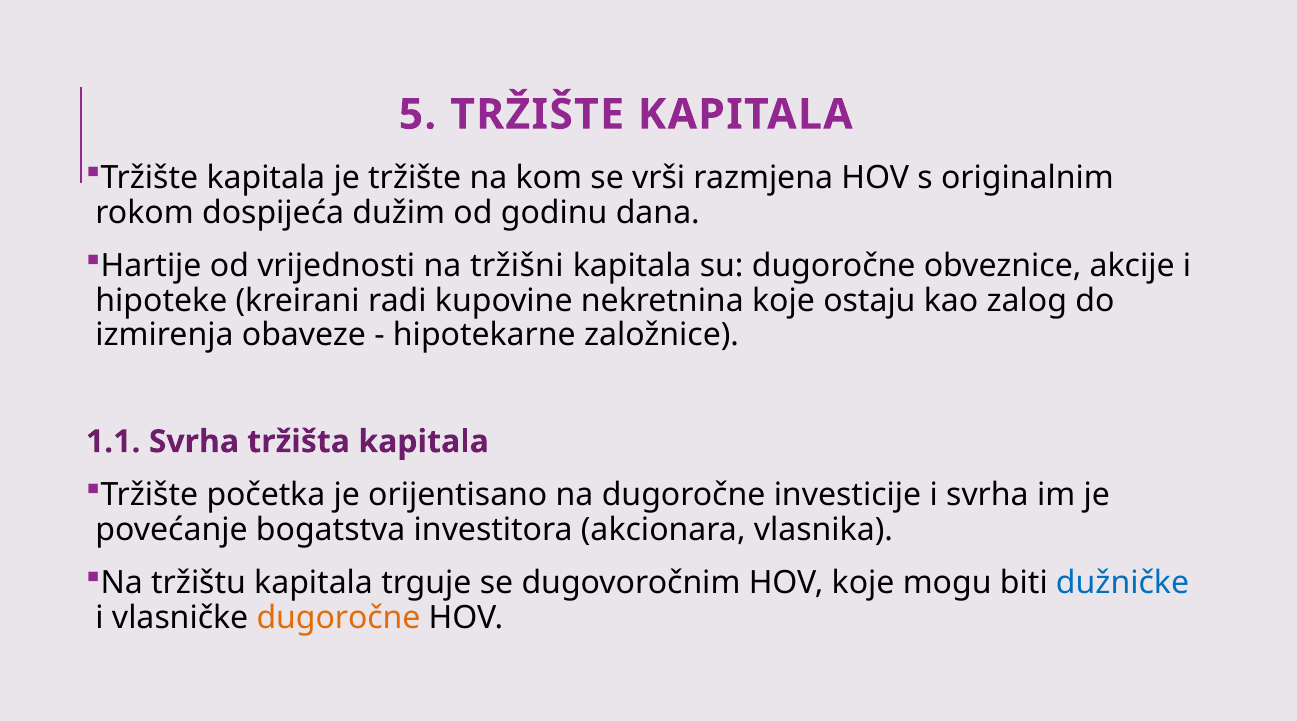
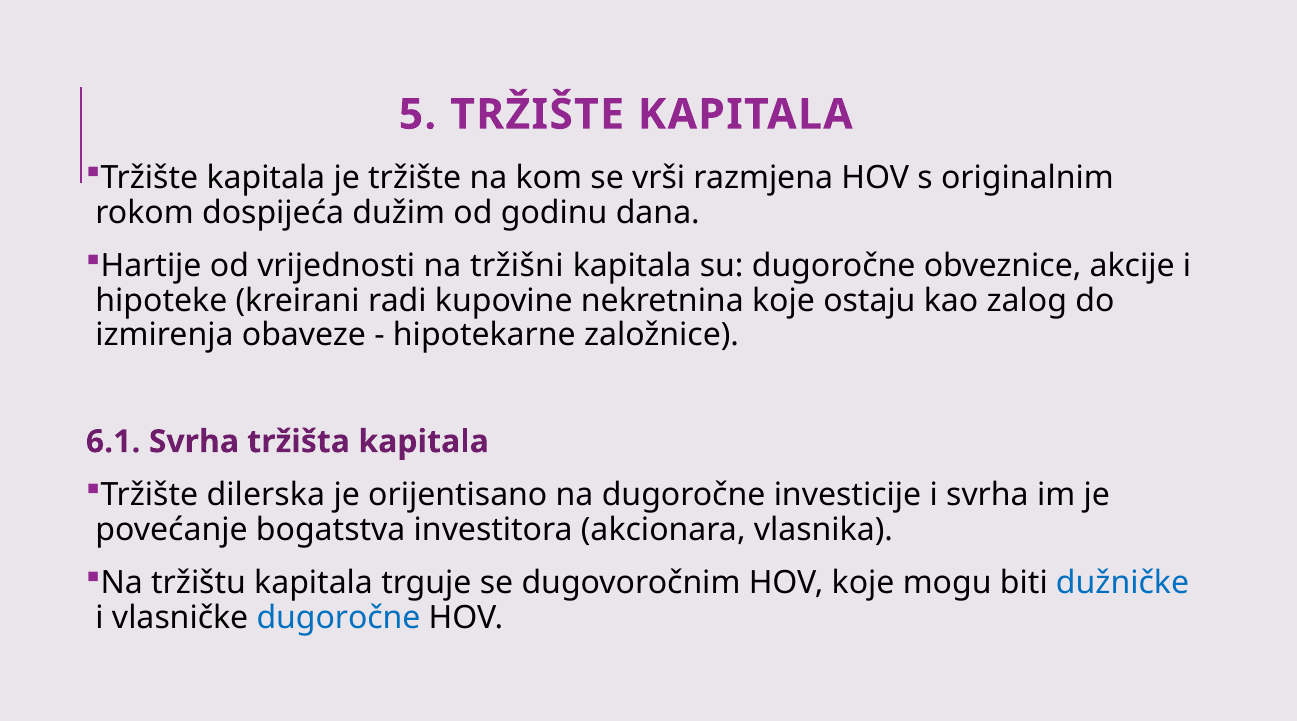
1.1: 1.1 -> 6.1 (113, 441)
početka: početka -> dilerska (266, 495)
dugoročne colour: orange -> blue (339, 617)
